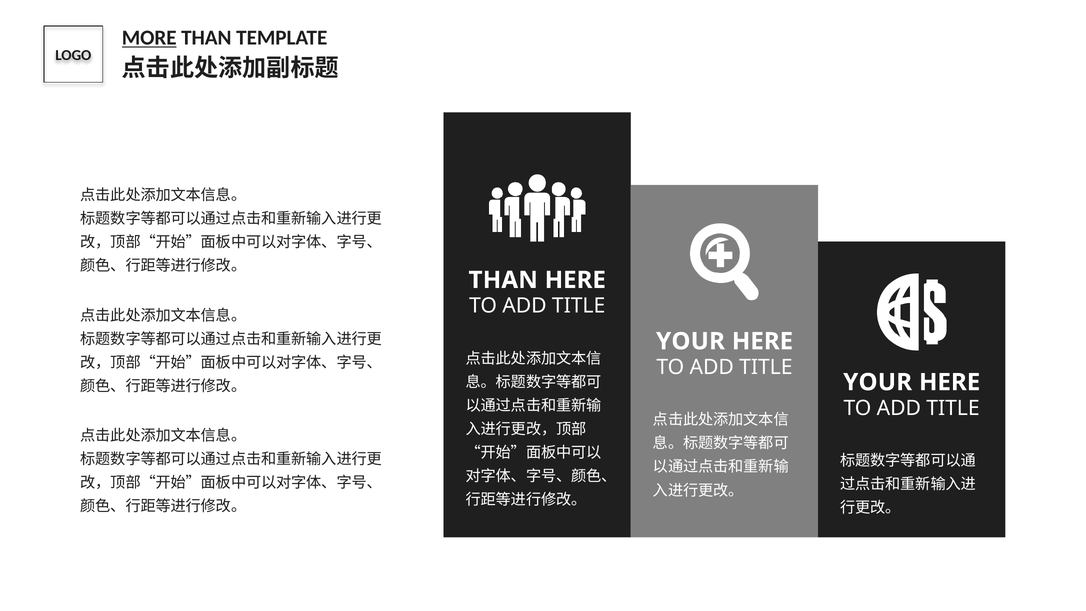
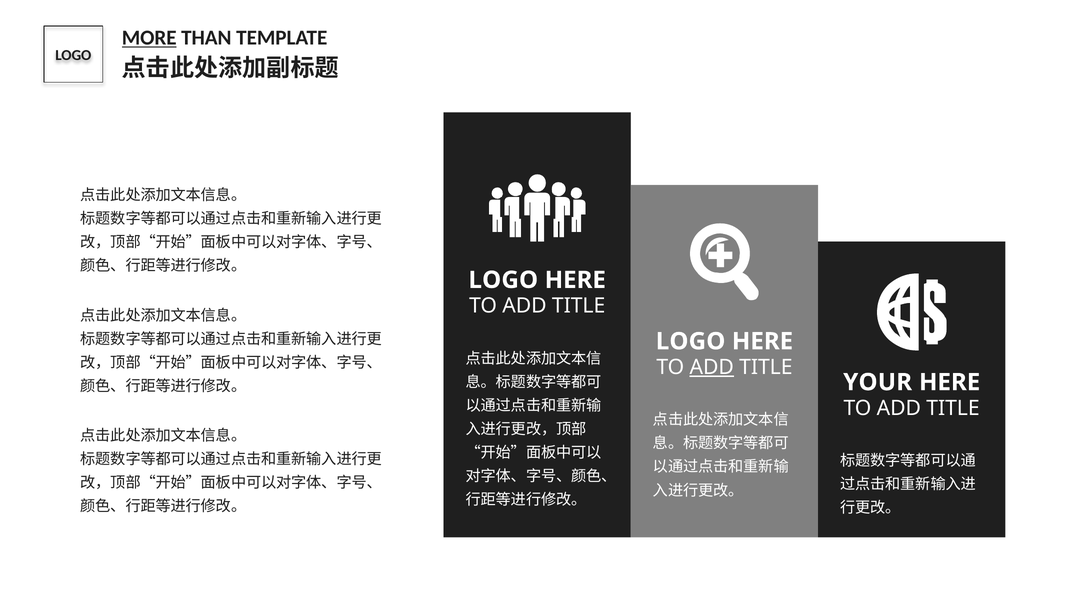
THAN: THAN -> LOGO (503, 280)
YOUR: YOUR -> LOGO (691, 341)
ADD underline: none -> present (712, 367)
